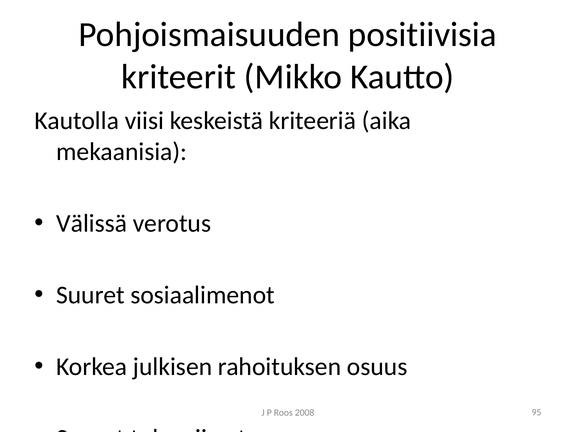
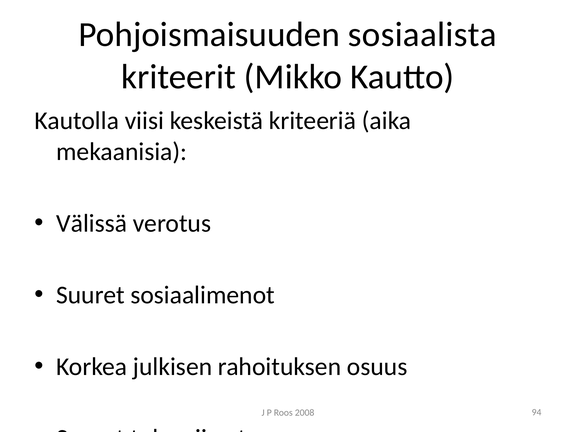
positiivisia: positiivisia -> sosiaalista (422, 35)
95: 95 -> 94 (537, 412)
